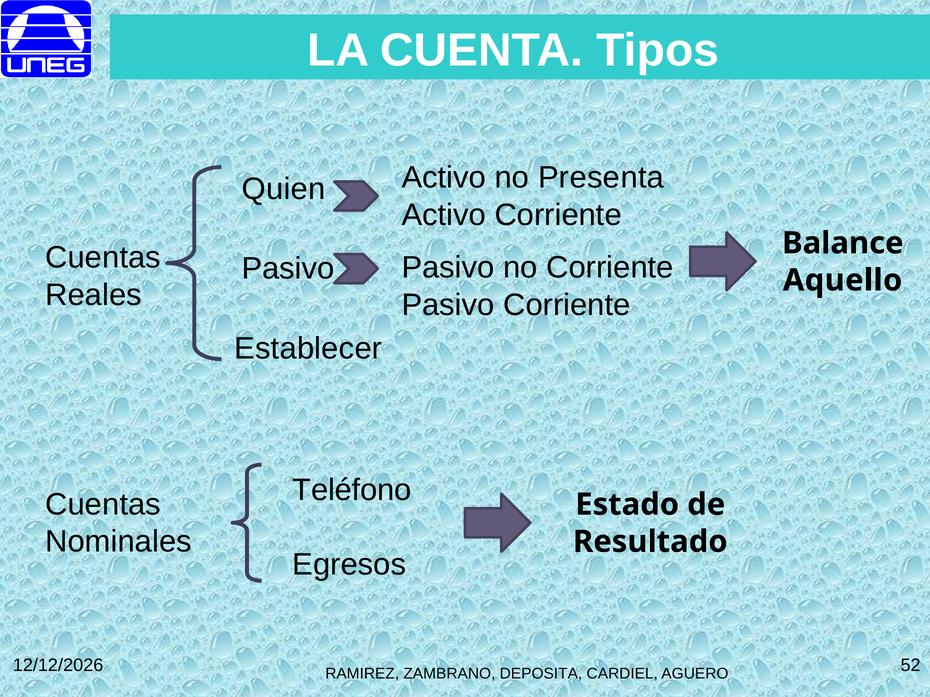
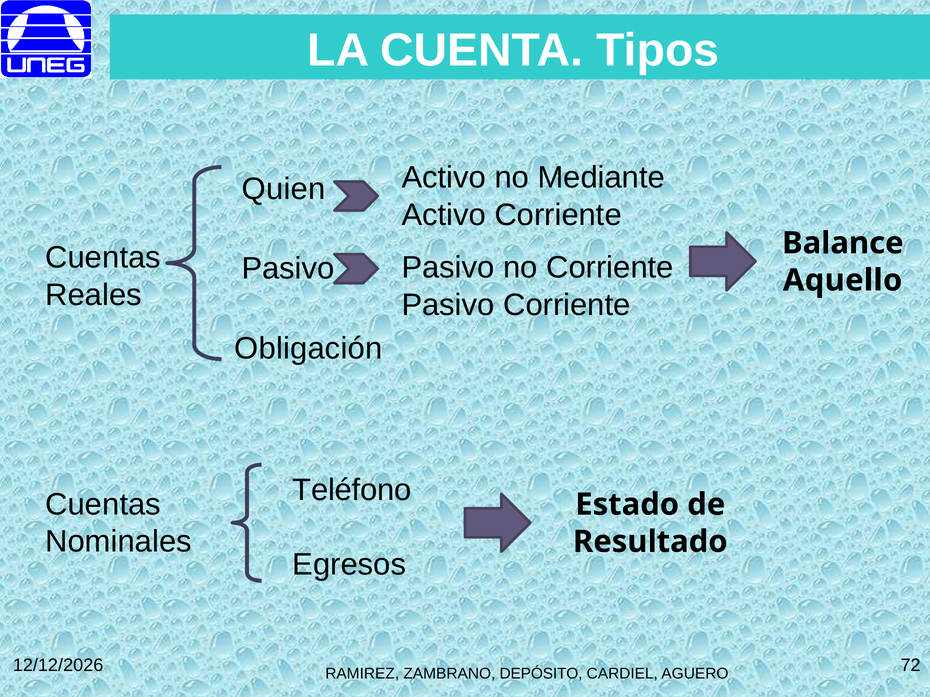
Presenta: Presenta -> Mediante (601, 178)
Establecer: Establecer -> Obligación (308, 349)
52: 52 -> 72 (911, 666)
DEPOSITA: DEPOSITA -> DEPÓSITO (541, 674)
